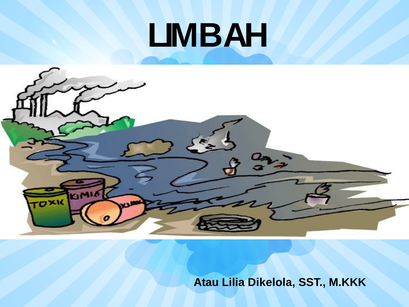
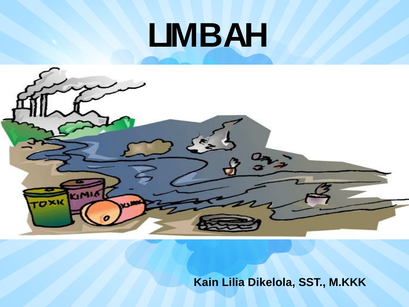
Atau: Atau -> Kain (206, 282)
